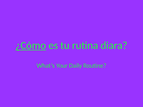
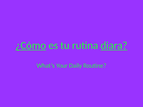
diara underline: none -> present (114, 46)
